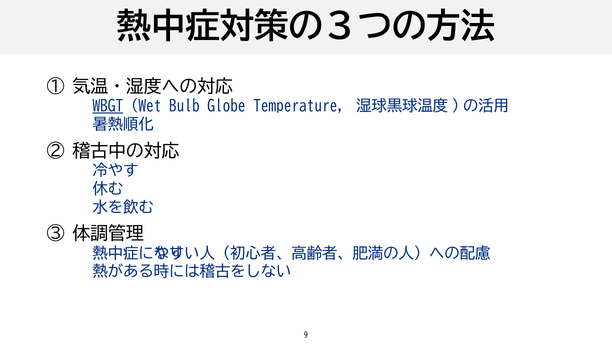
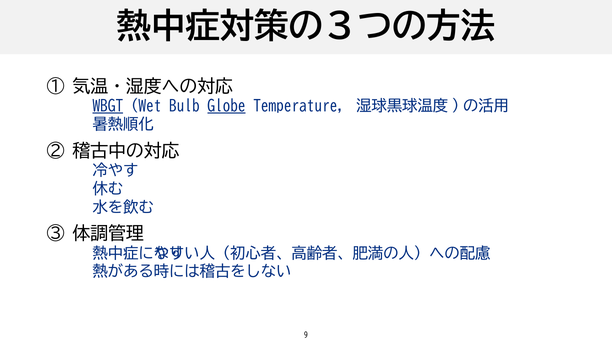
Globe underline: none -> present (226, 106)
